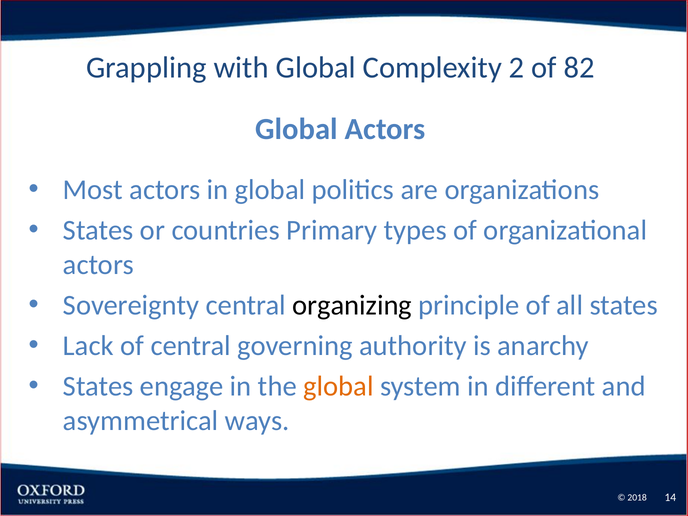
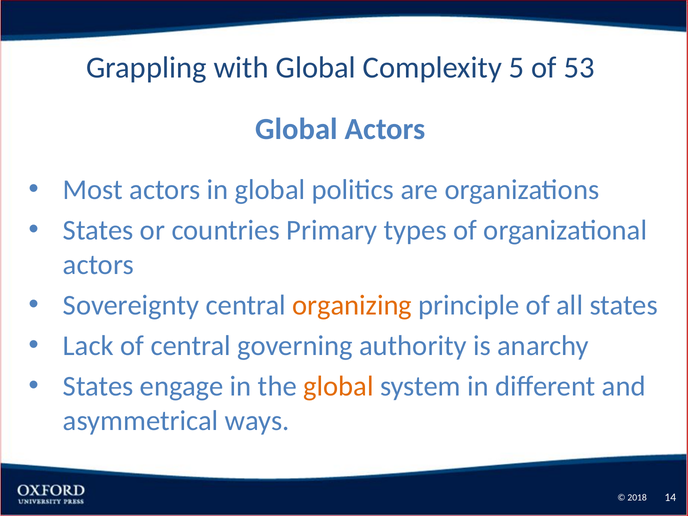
2: 2 -> 5 (517, 67)
82: 82 -> 53 (579, 67)
organizing colour: black -> orange (352, 305)
